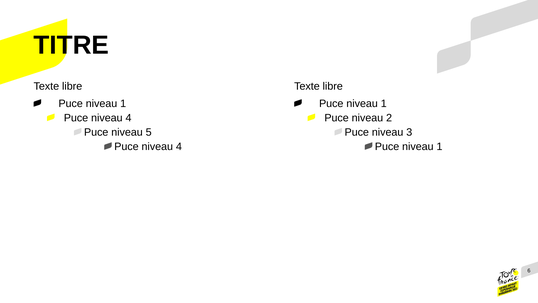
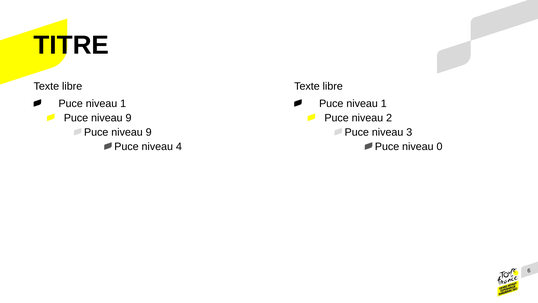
4: 4 -> 9 (128, 118)
5: 5 -> 9 (149, 132)
1: 1 -> 0 (440, 146)
